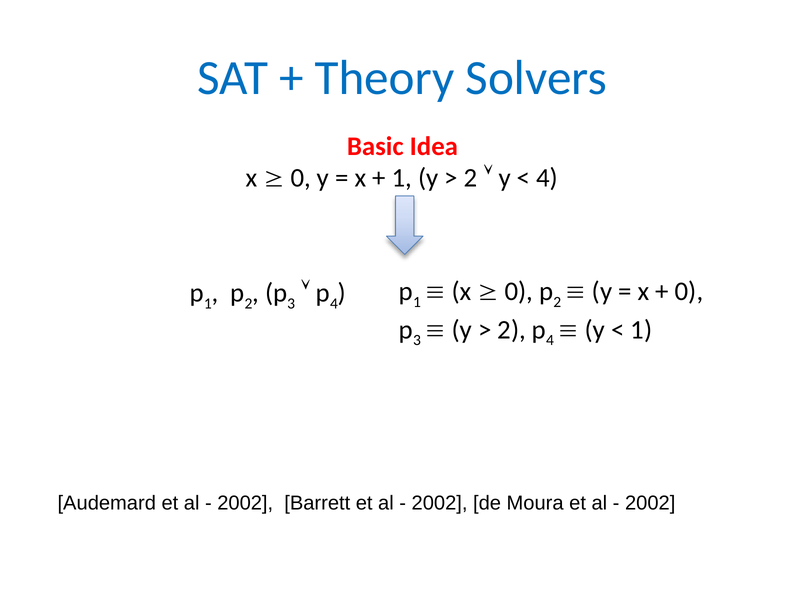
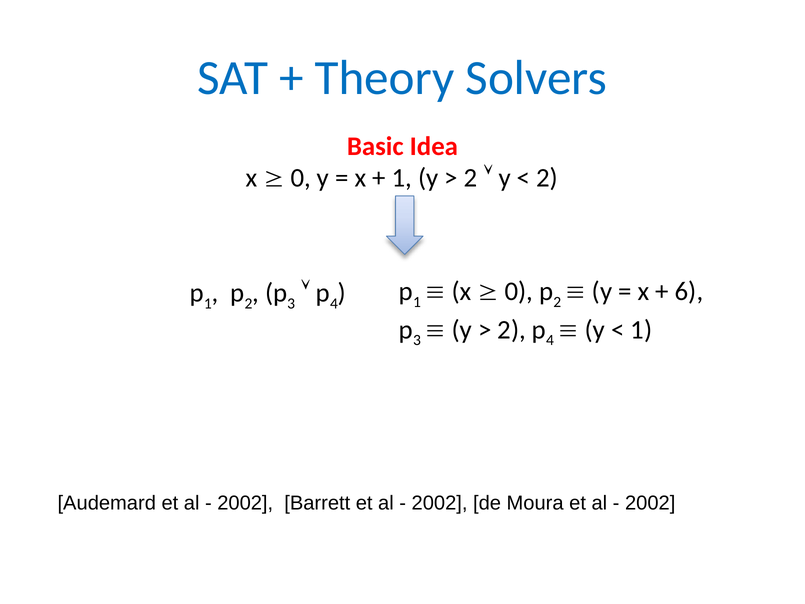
4: 4 -> 2 (547, 178)
0: 0 -> 6 (689, 291)
